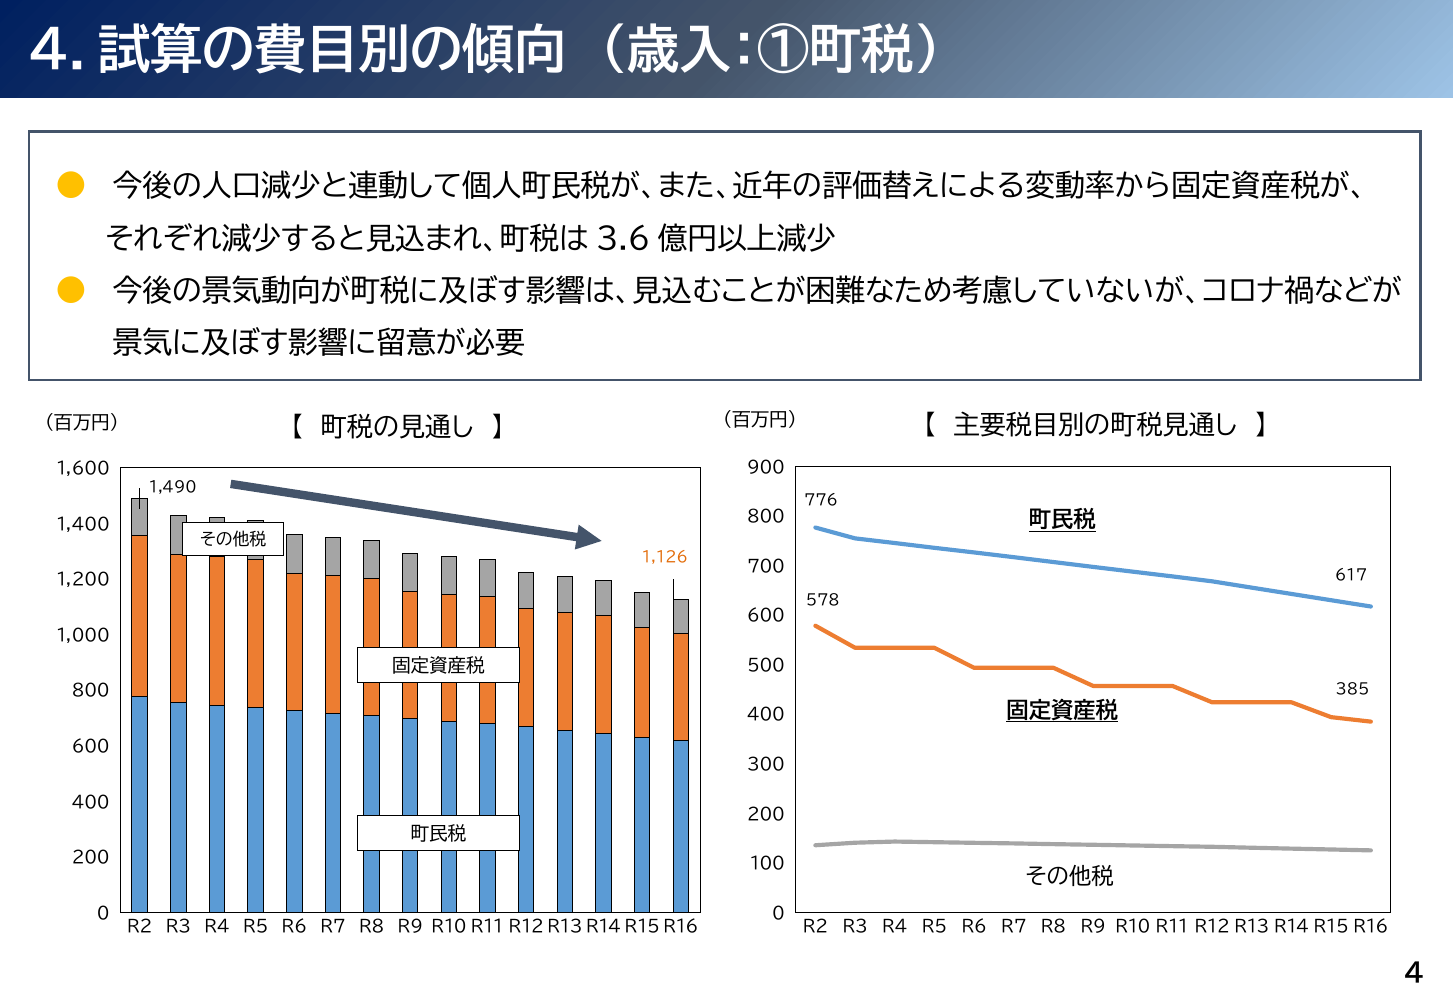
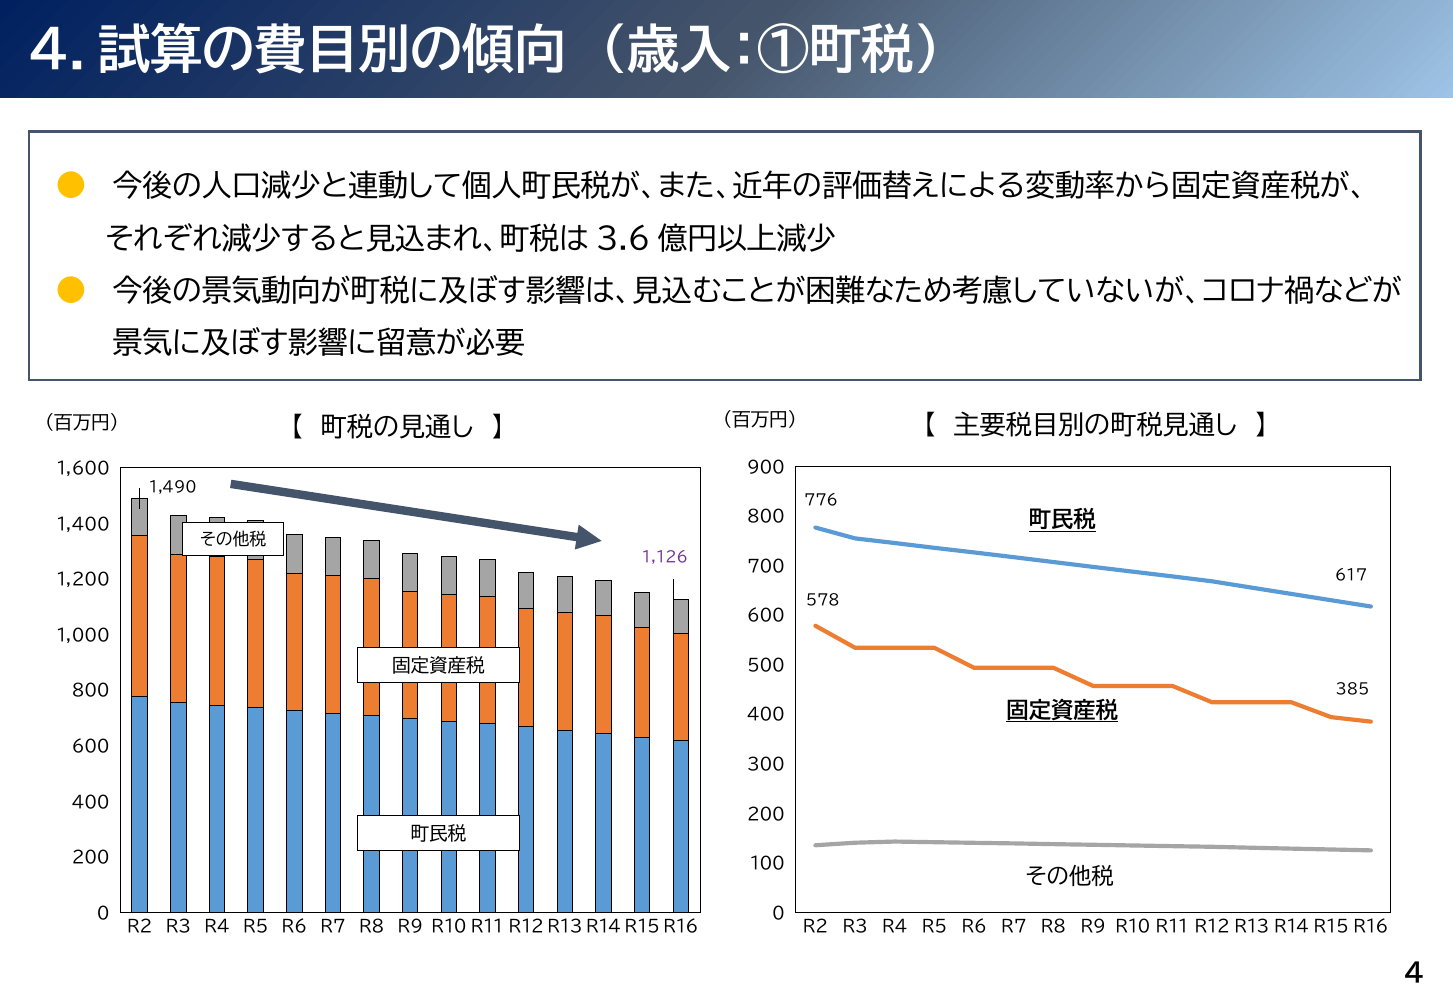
1,126 colour: orange -> purple (665, 557)
